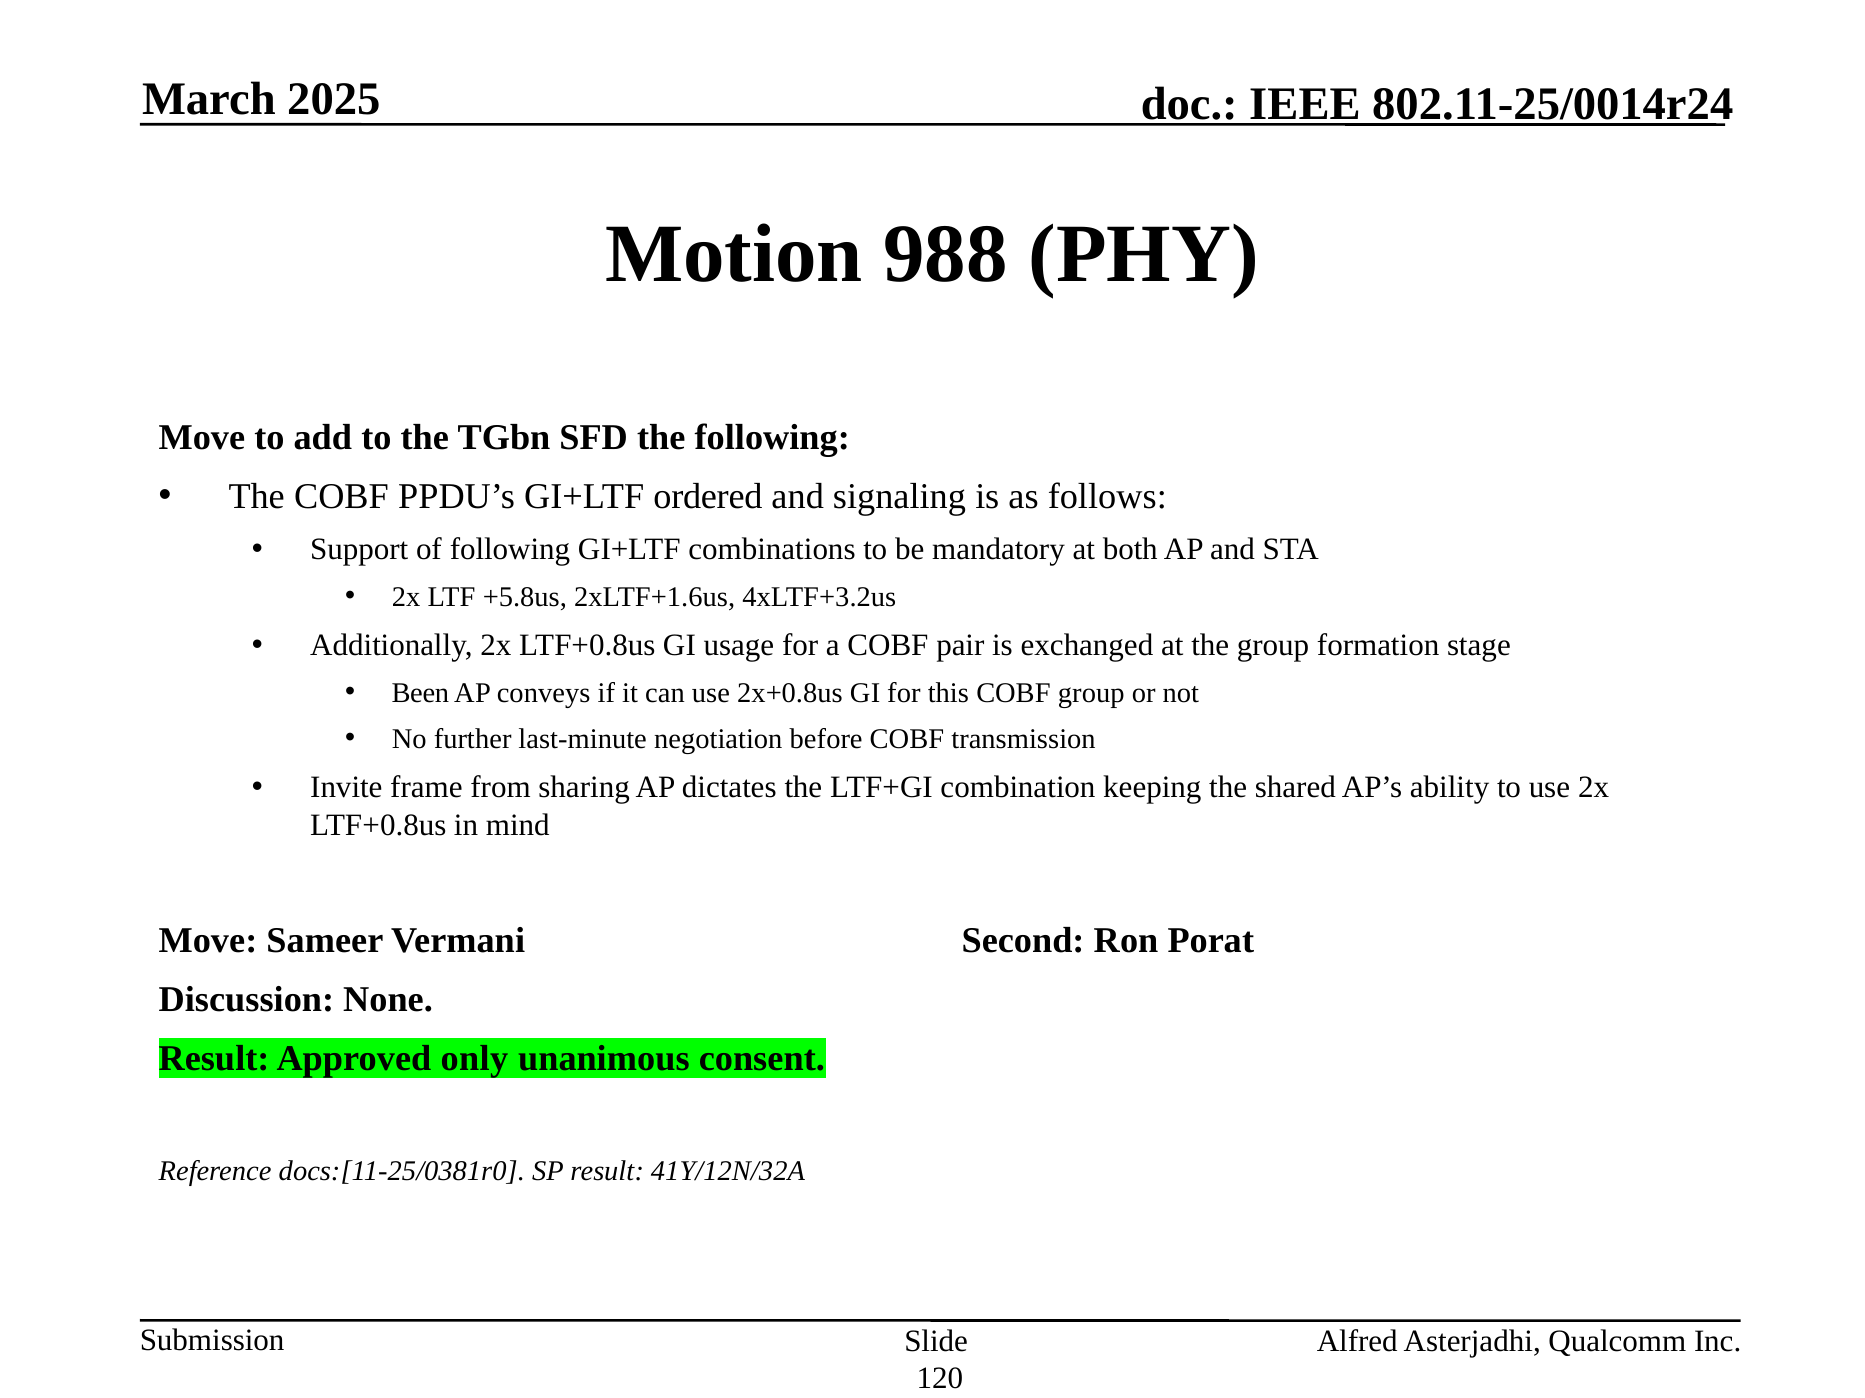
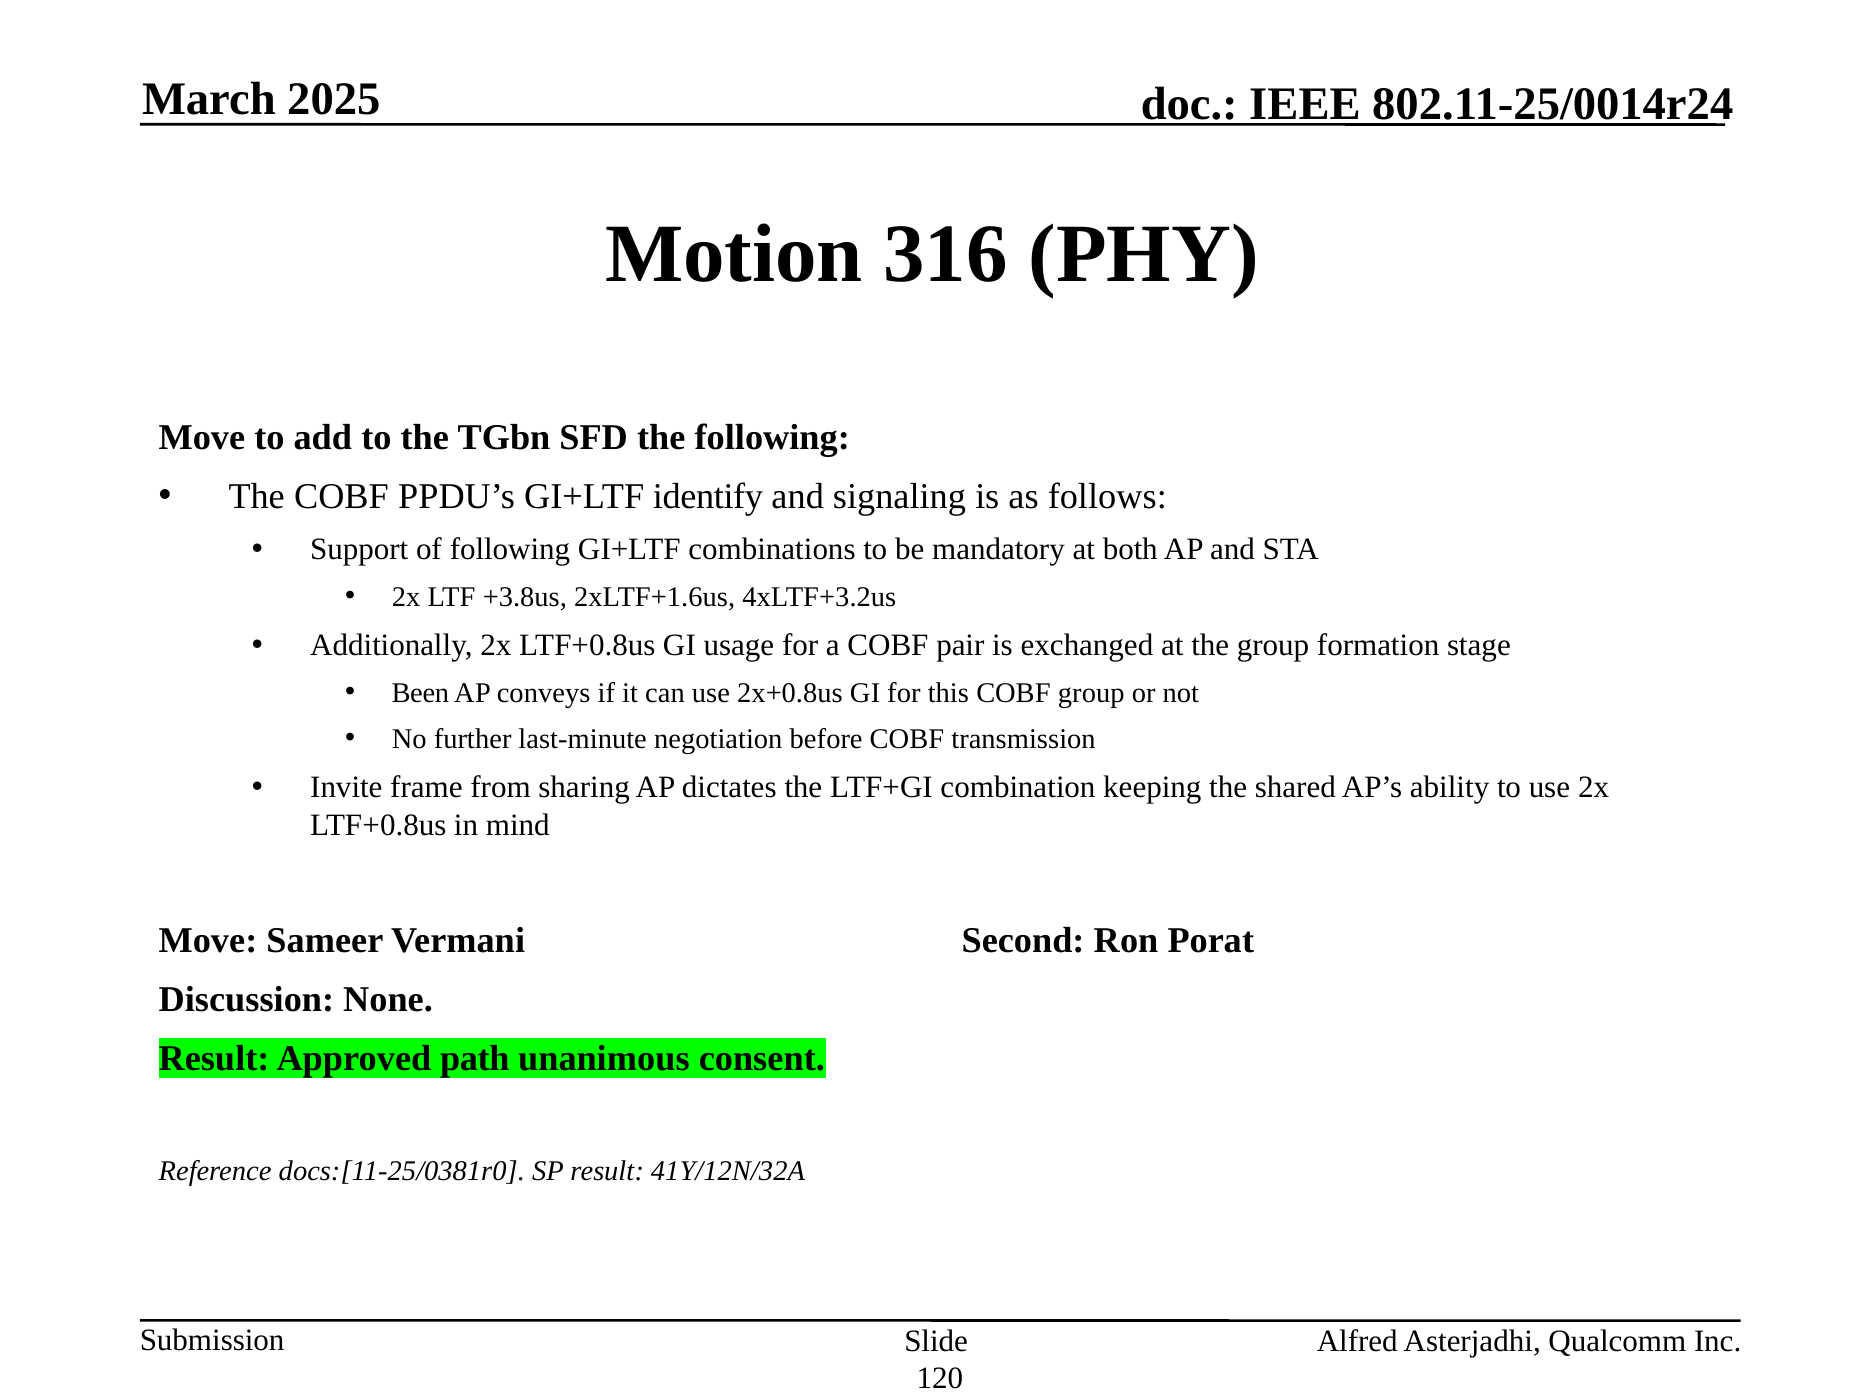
988: 988 -> 316 (946, 254)
ordered: ordered -> identify (708, 497)
+5.8us: +5.8us -> +3.8us (525, 597)
only: only -> path (475, 1059)
